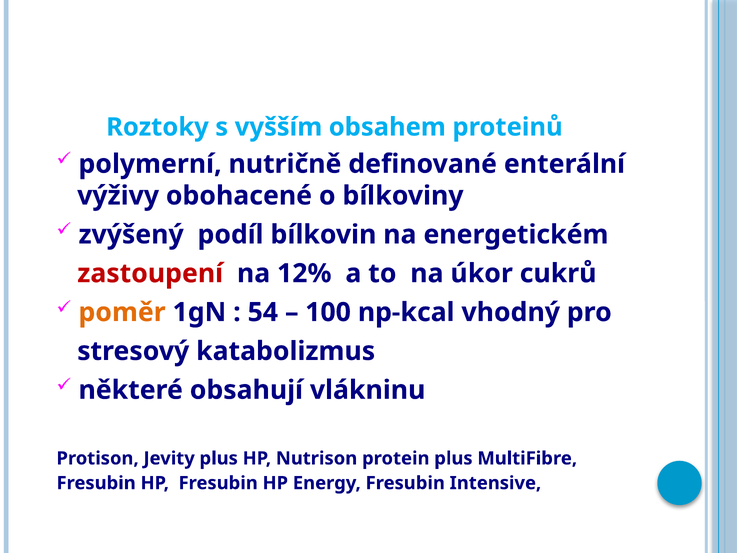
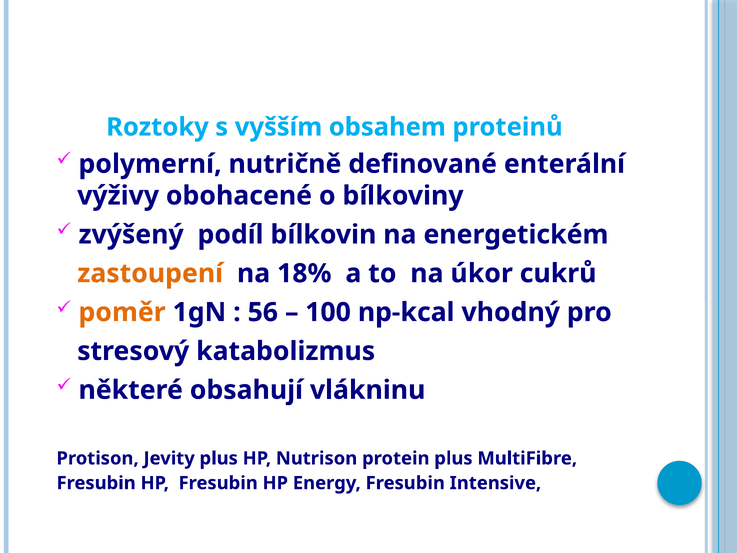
zastoupení colour: red -> orange (150, 273)
12%: 12% -> 18% (304, 273)
54: 54 -> 56 (263, 312)
